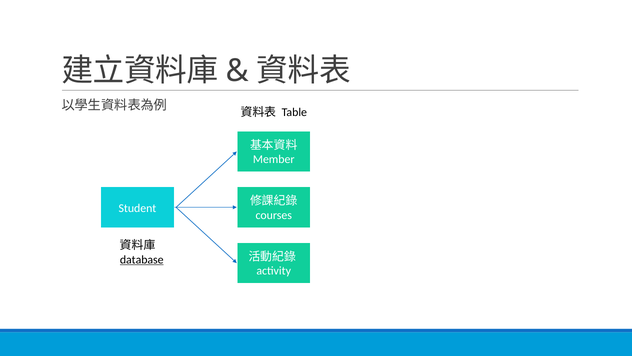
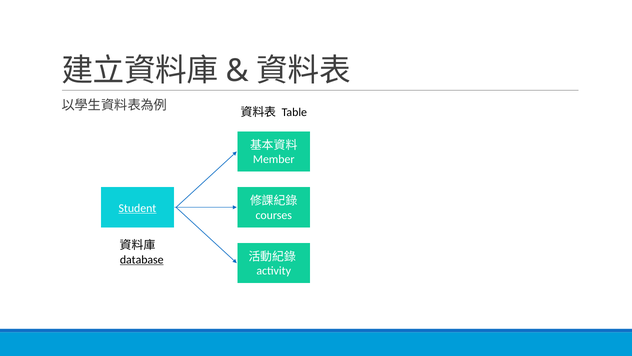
Student underline: none -> present (137, 208)
